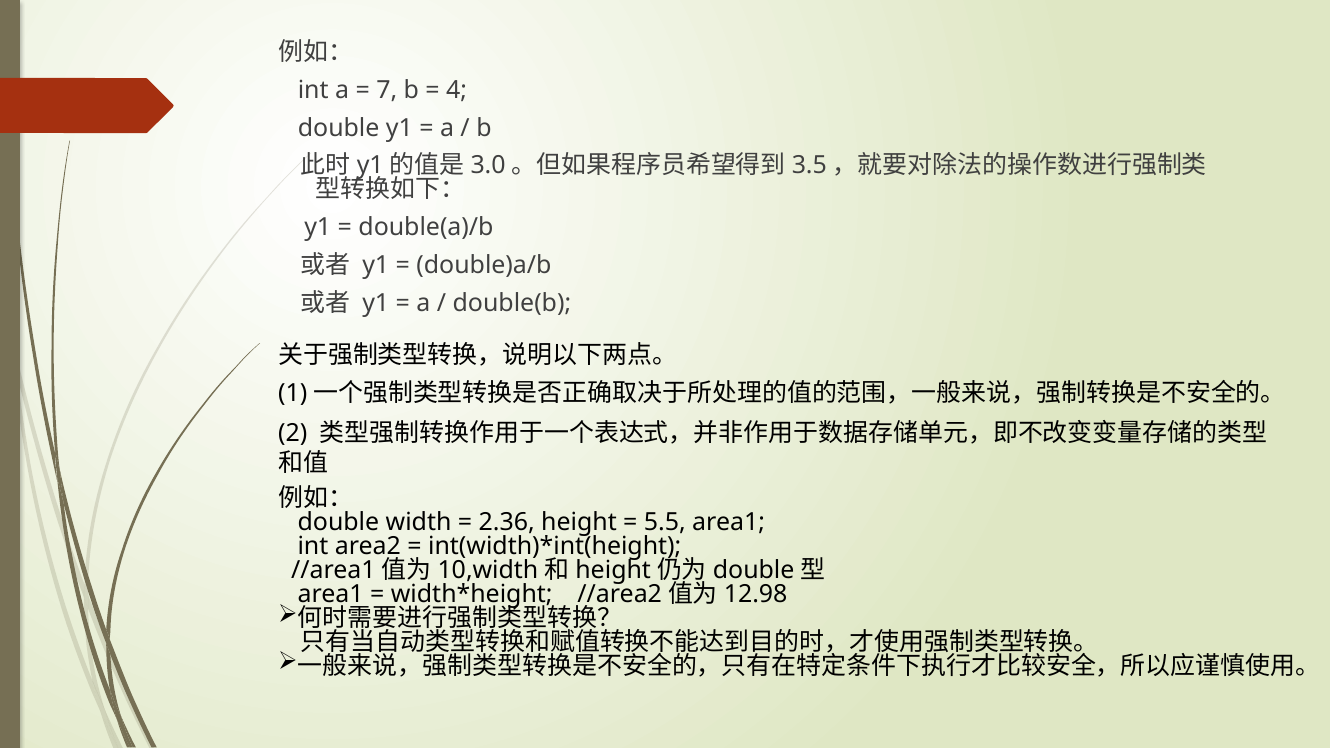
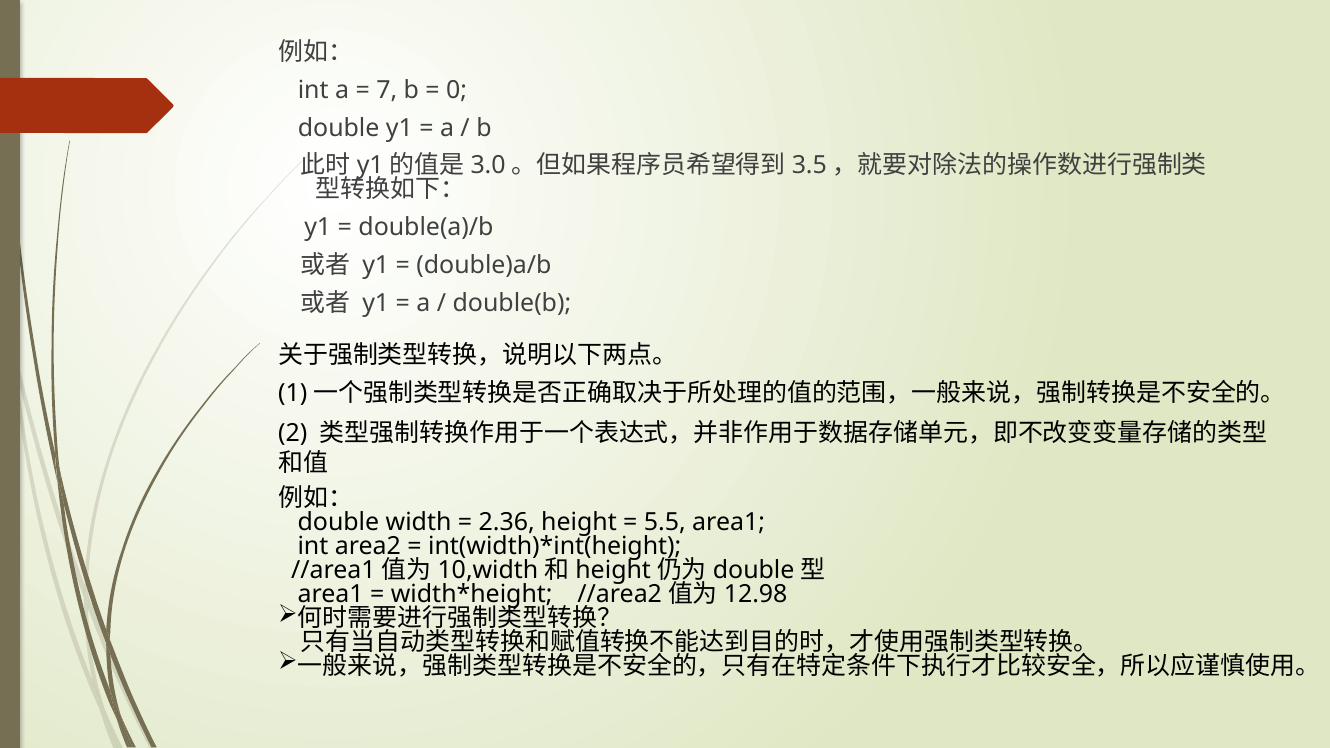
4: 4 -> 0 (457, 90)
